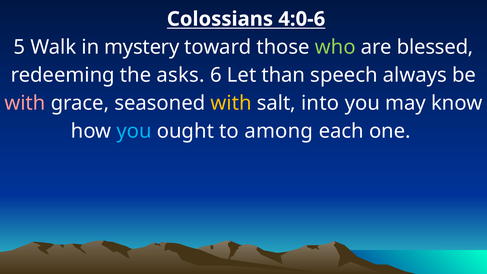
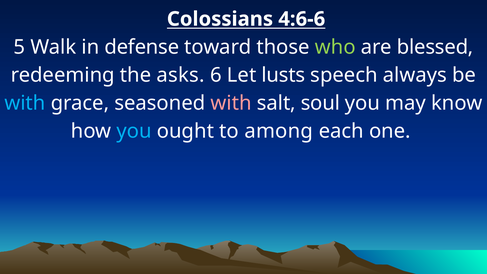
4:0-6: 4:0-6 -> 4:6-6 (302, 19)
mystery: mystery -> defense (142, 47)
than: than -> lusts (283, 75)
with colour: pink -> light blue (25, 103)
with colour: yellow -> pink (231, 103)
into: into -> soul (320, 103)
